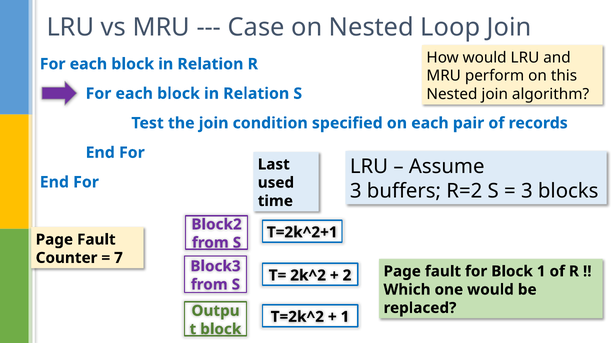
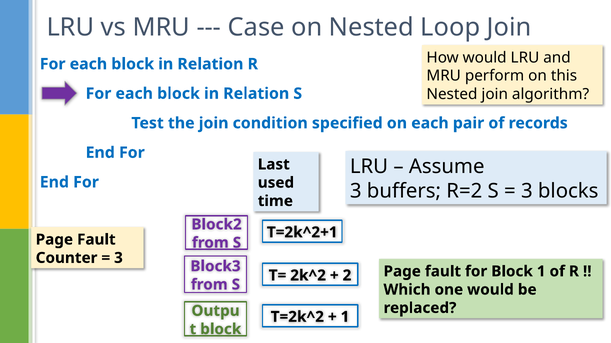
7: 7 -> 3 (118, 258)
